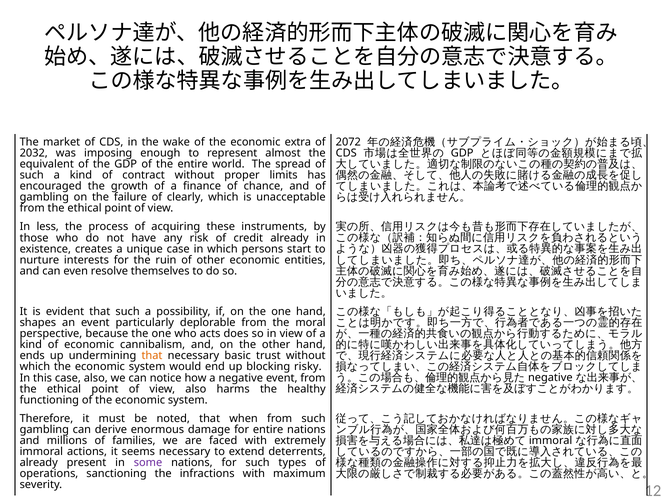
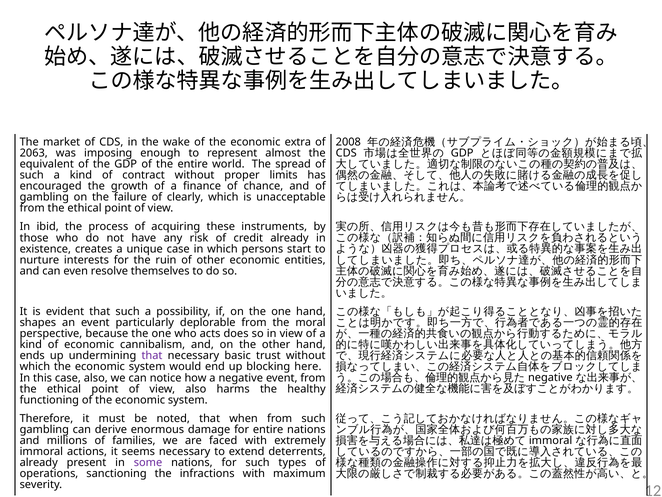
2072: 2072 -> 2008 (348, 142)
2032: 2032 -> 2063 (34, 153)
less: less -> ibid (48, 227)
that colour: orange -> purple (152, 355)
risky: risky -> here (308, 366)
